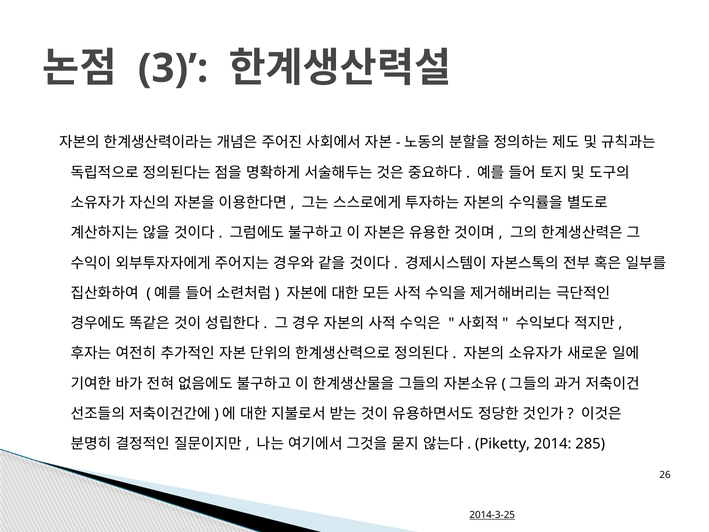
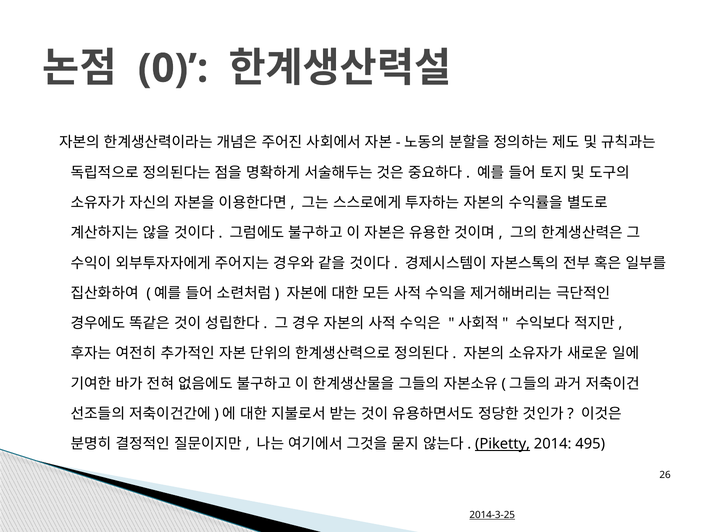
3: 3 -> 0 (173, 68)
Piketty underline: none -> present (503, 444)
285: 285 -> 495 (590, 444)
